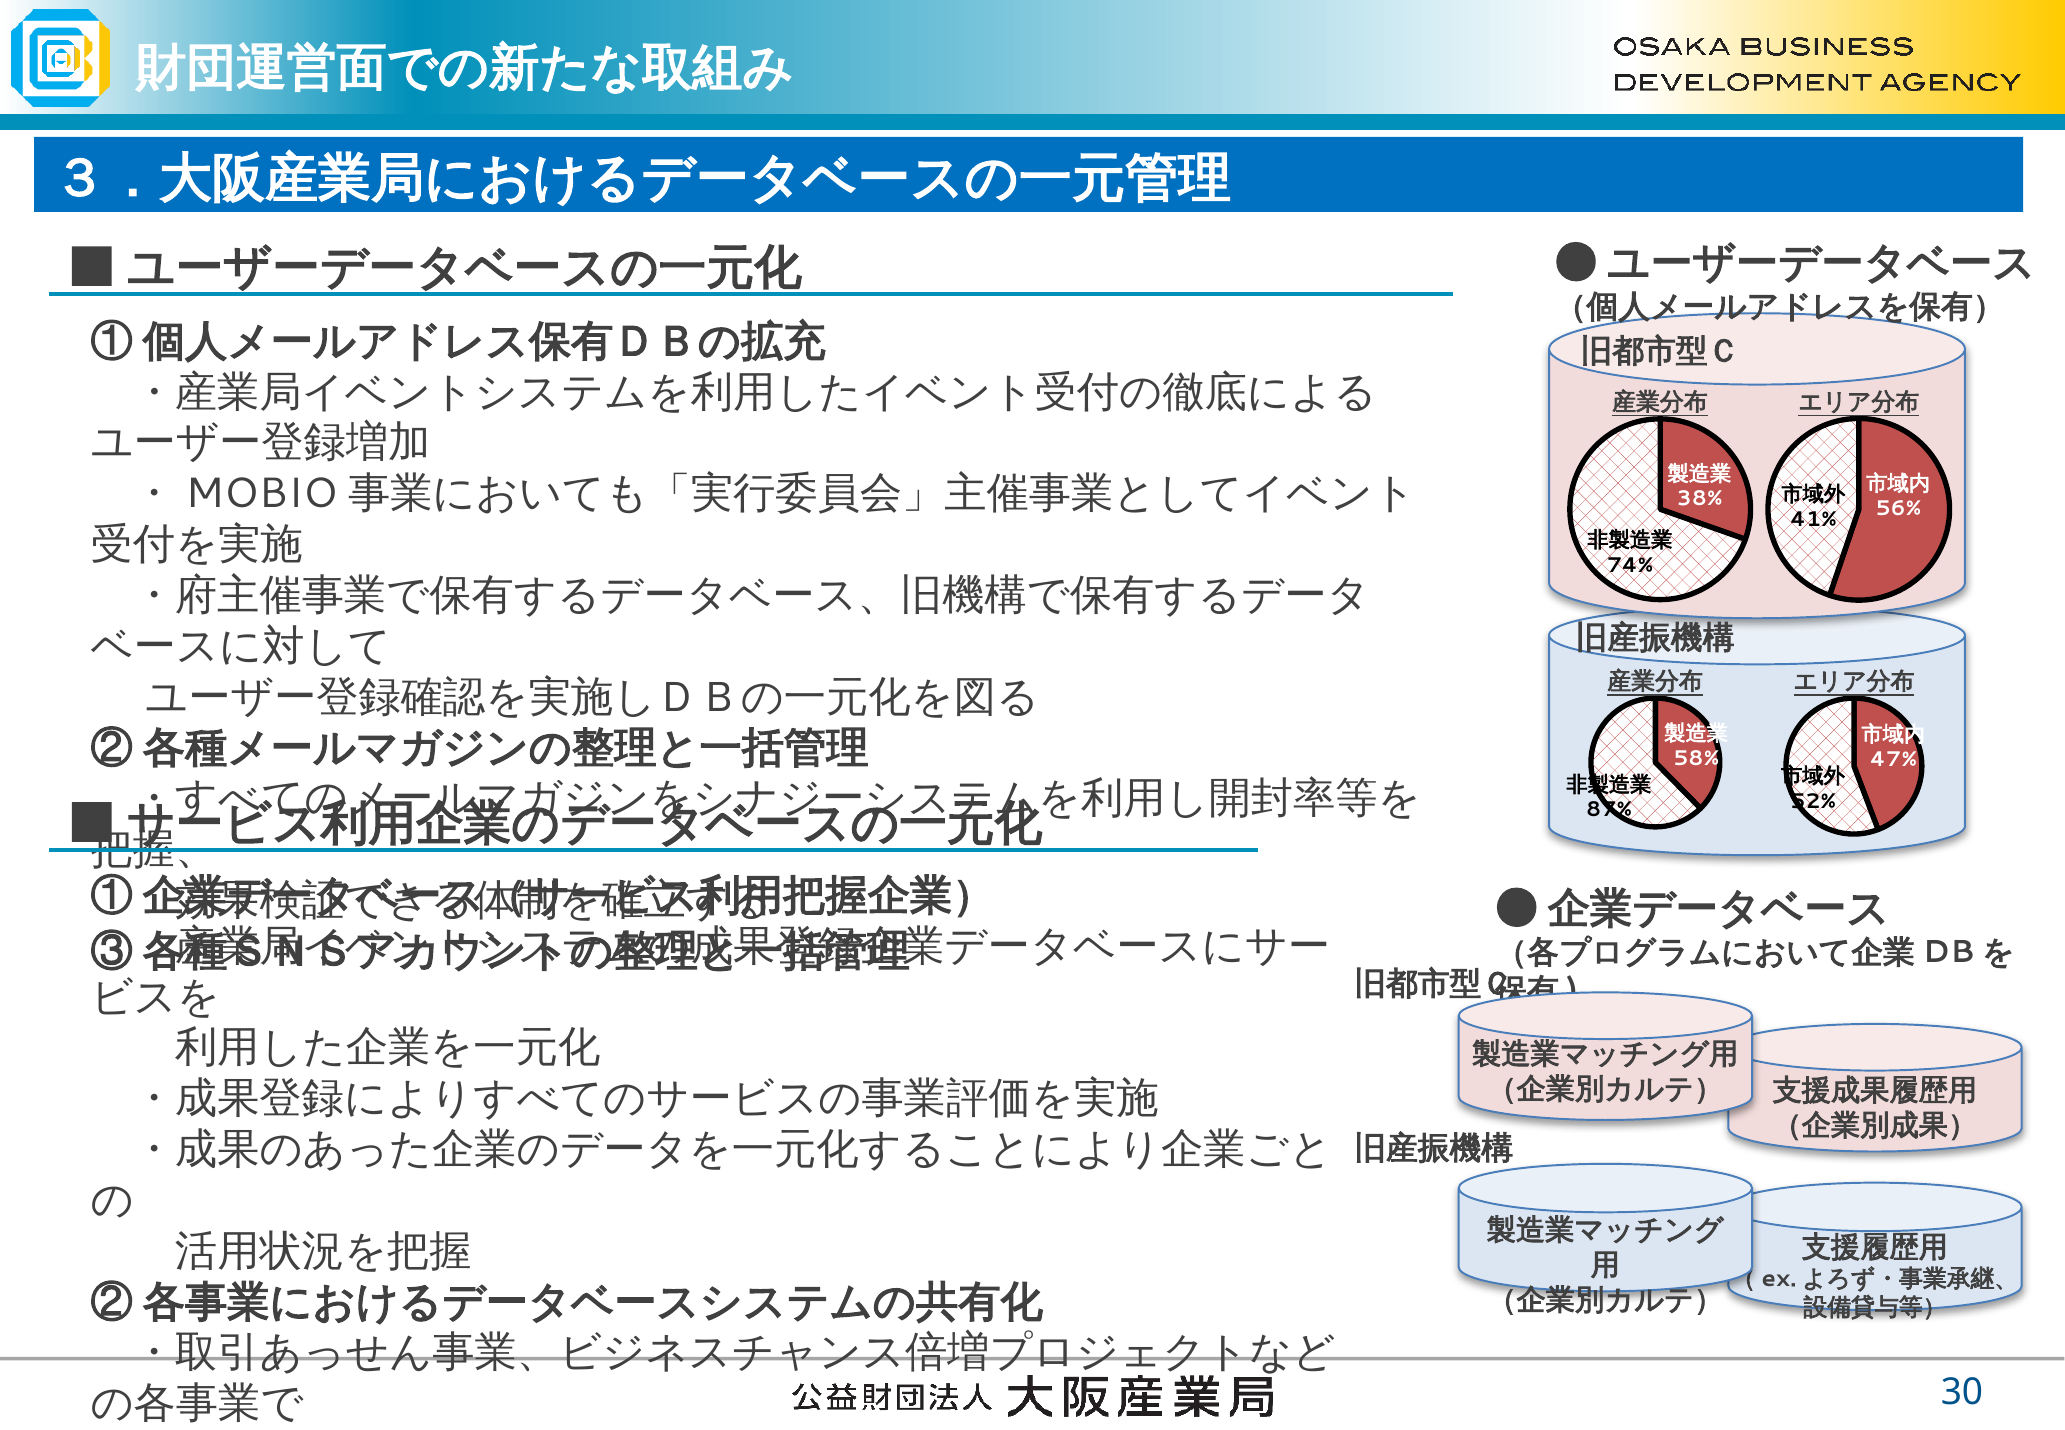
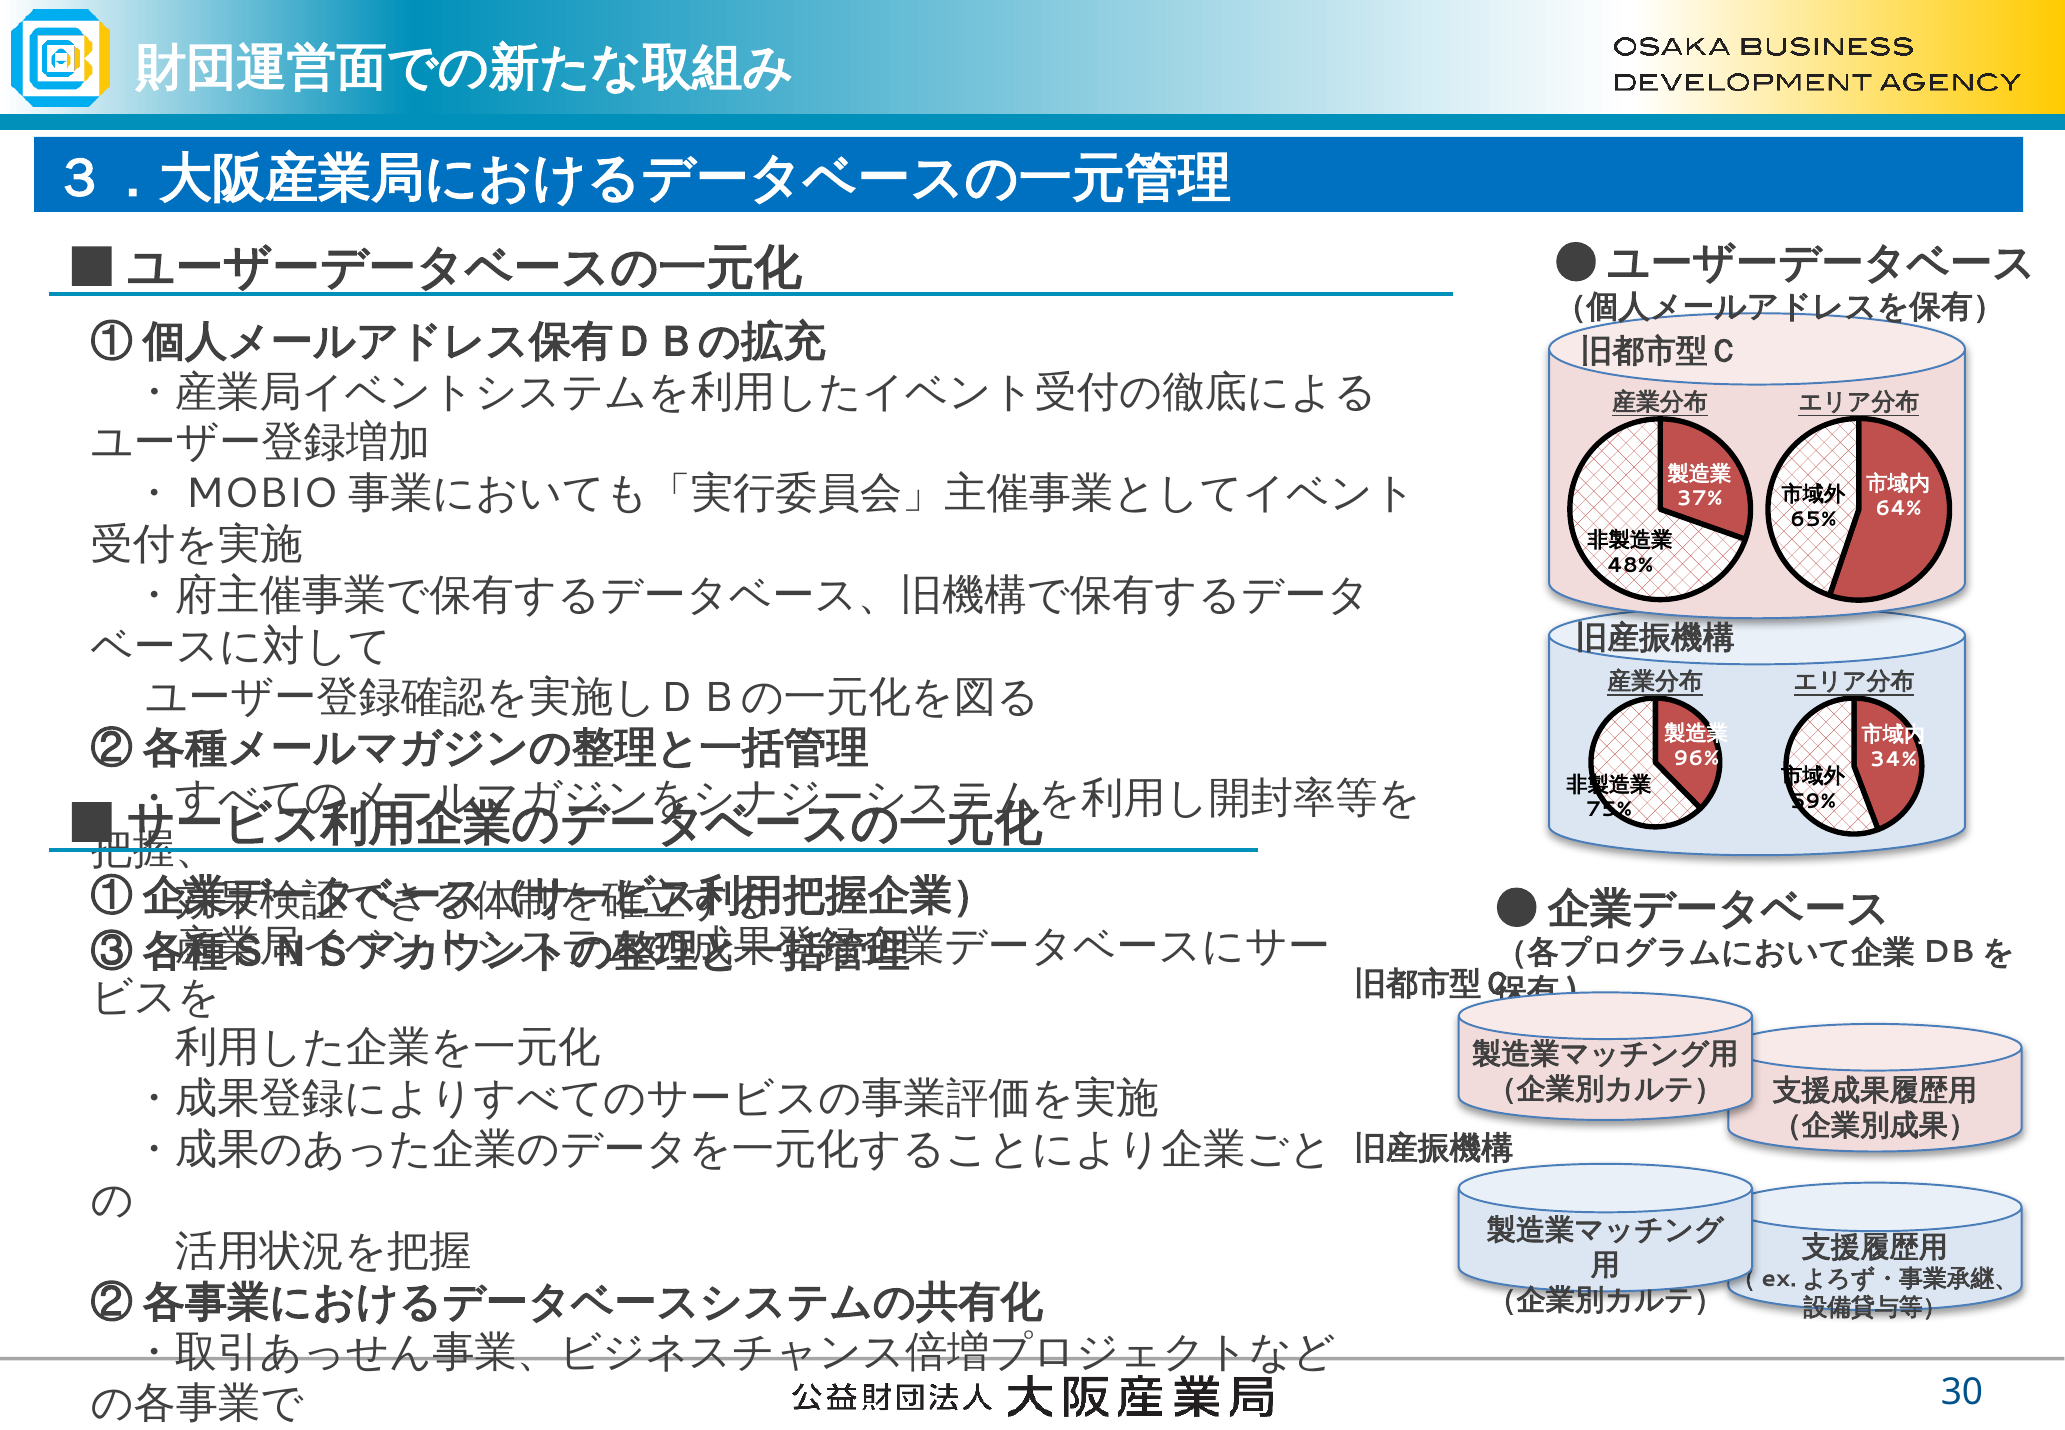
38%: 38% -> 37% (1700, 499)
56%: 56% -> 64% (1898, 508)
41%: 41% -> 65% (1813, 519)
74%: 74% -> 48% (1630, 565)
58%: 58% -> 96% (1696, 758)
47%: 47% -> 34% (1893, 759)
52%: 52% -> 59% (1813, 801)
87%: 87% -> 75% (1609, 810)
